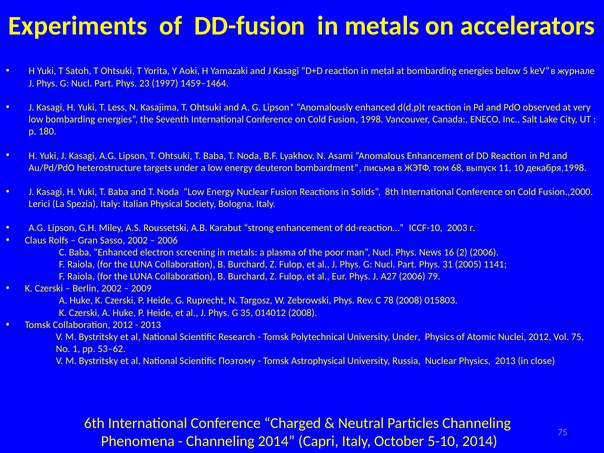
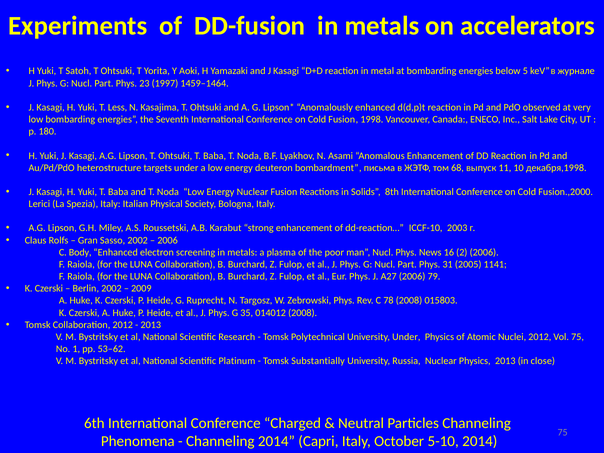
C Baba: Baba -> Body (80, 252)
Поэтому: Поэтому -> Platinum (237, 361)
Astrophysical: Astrophysical -> Substantially (318, 361)
